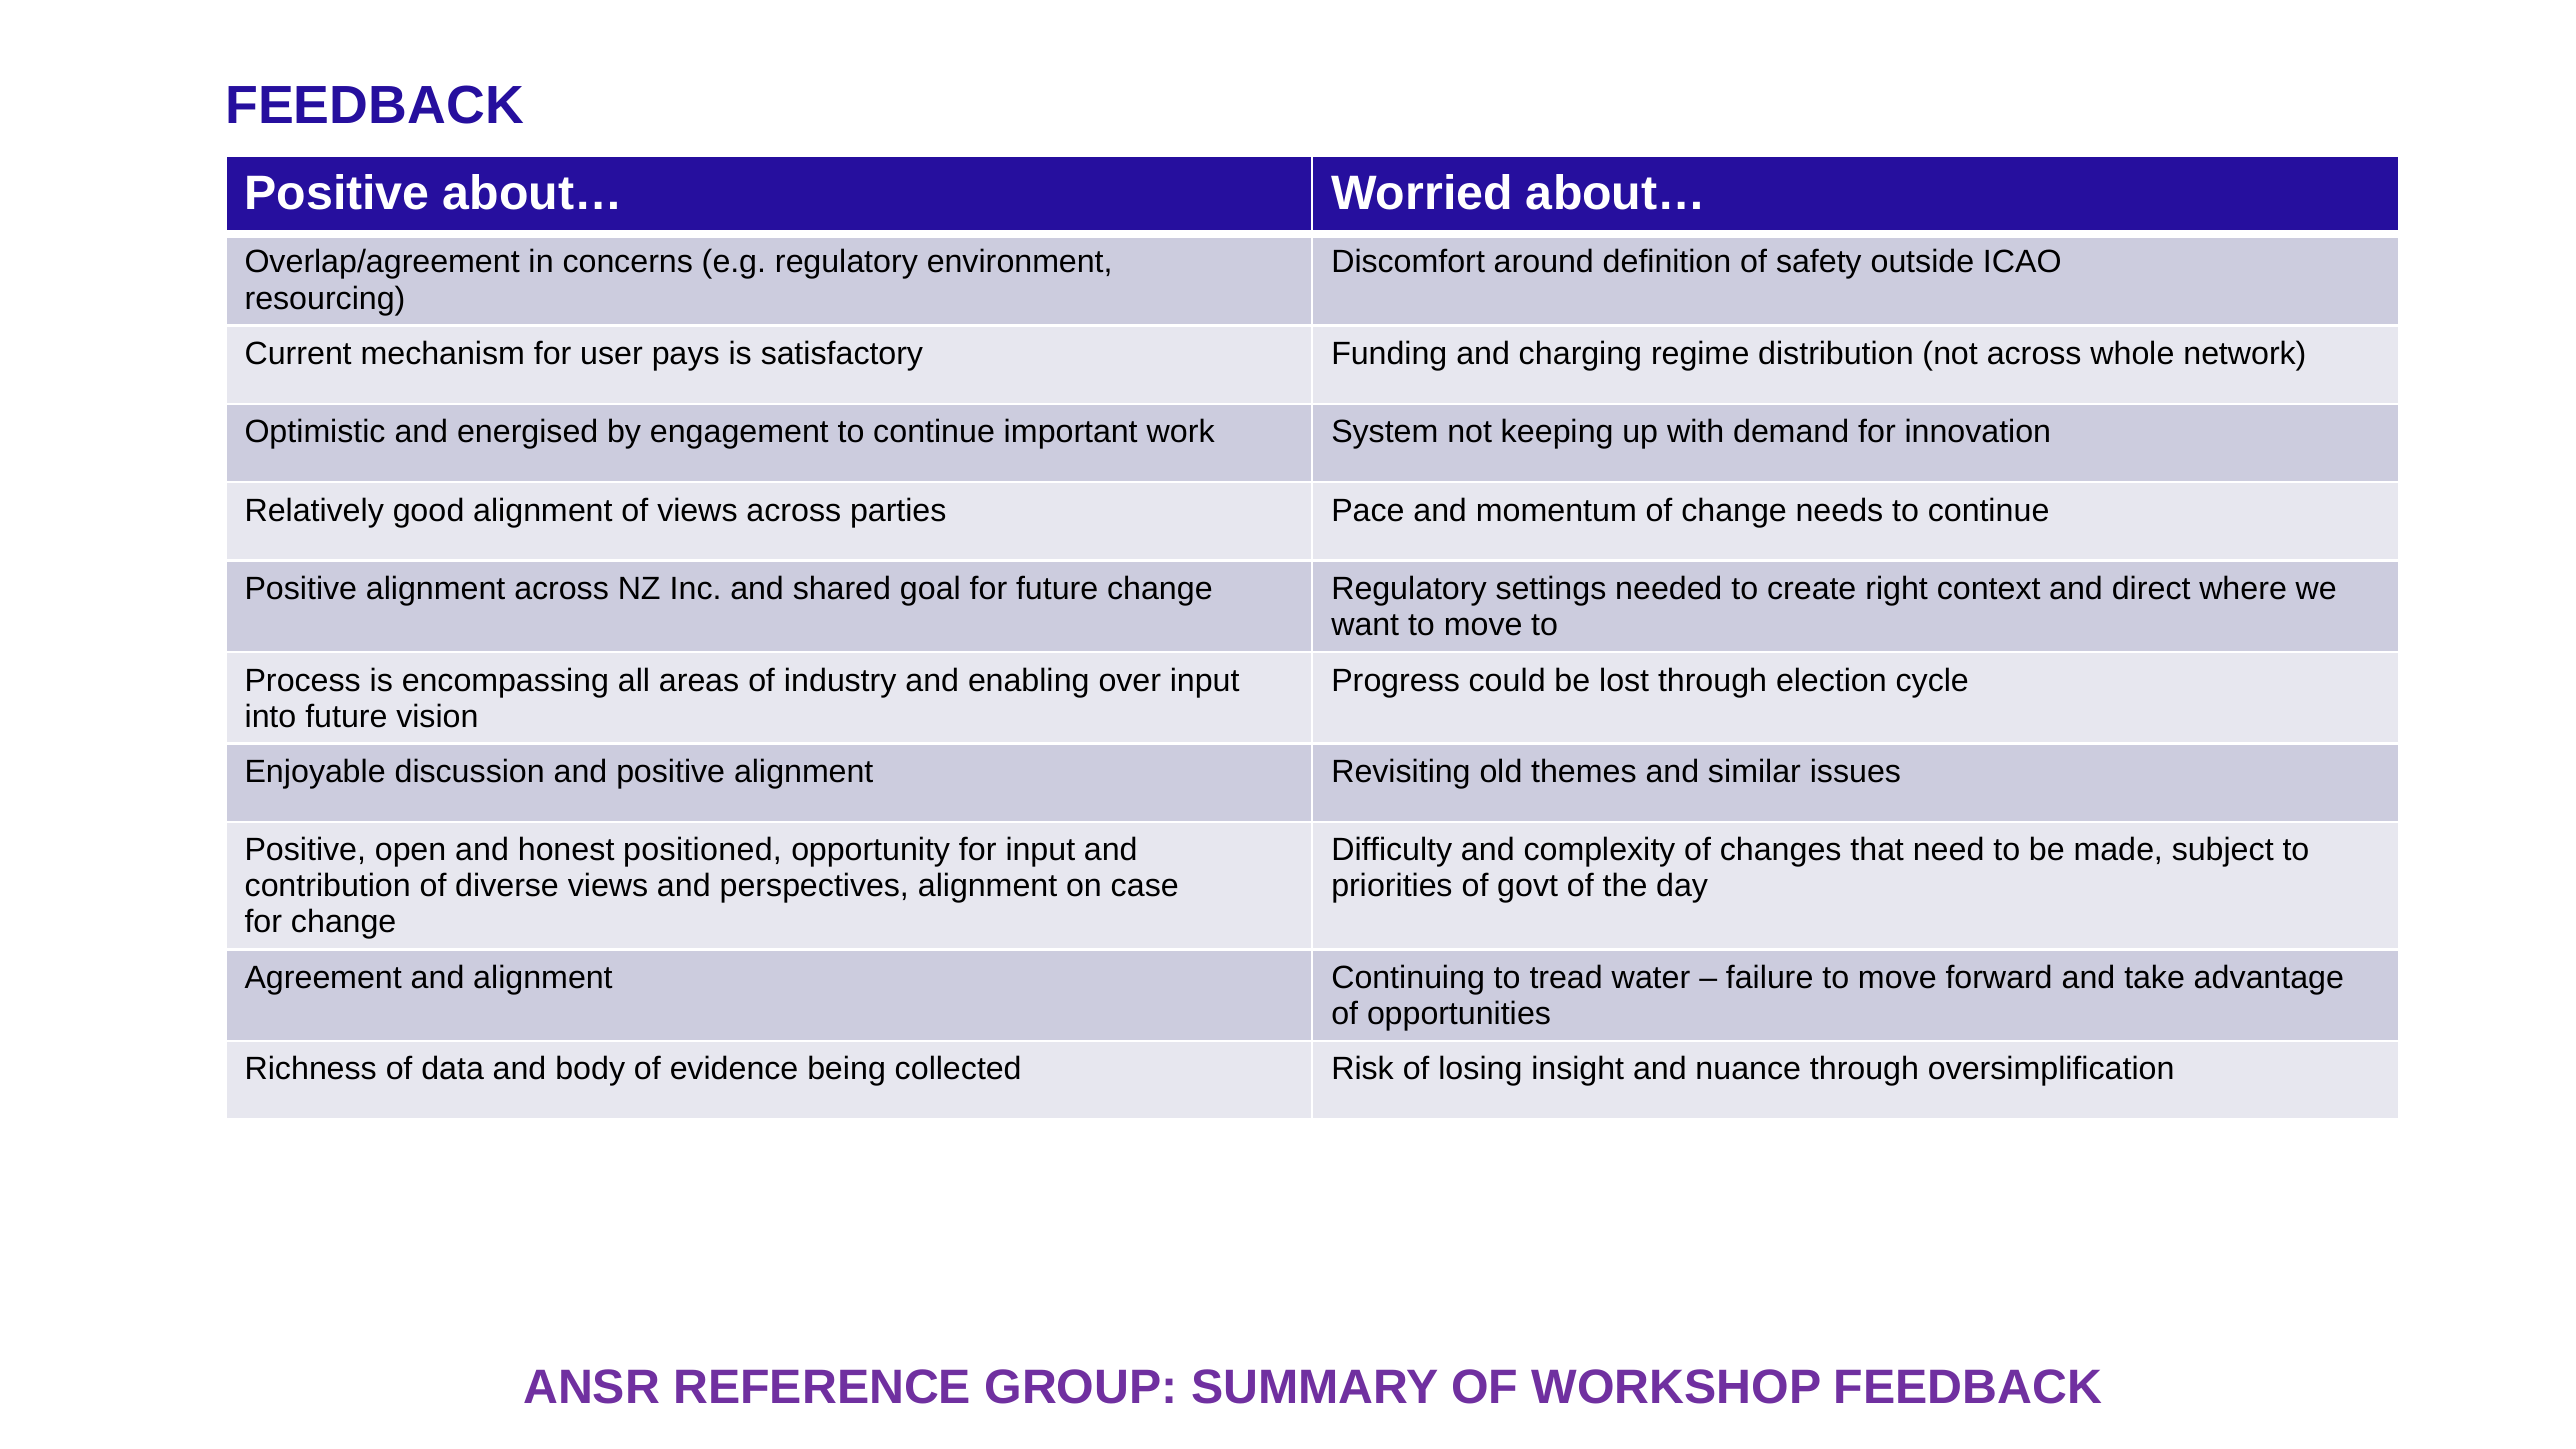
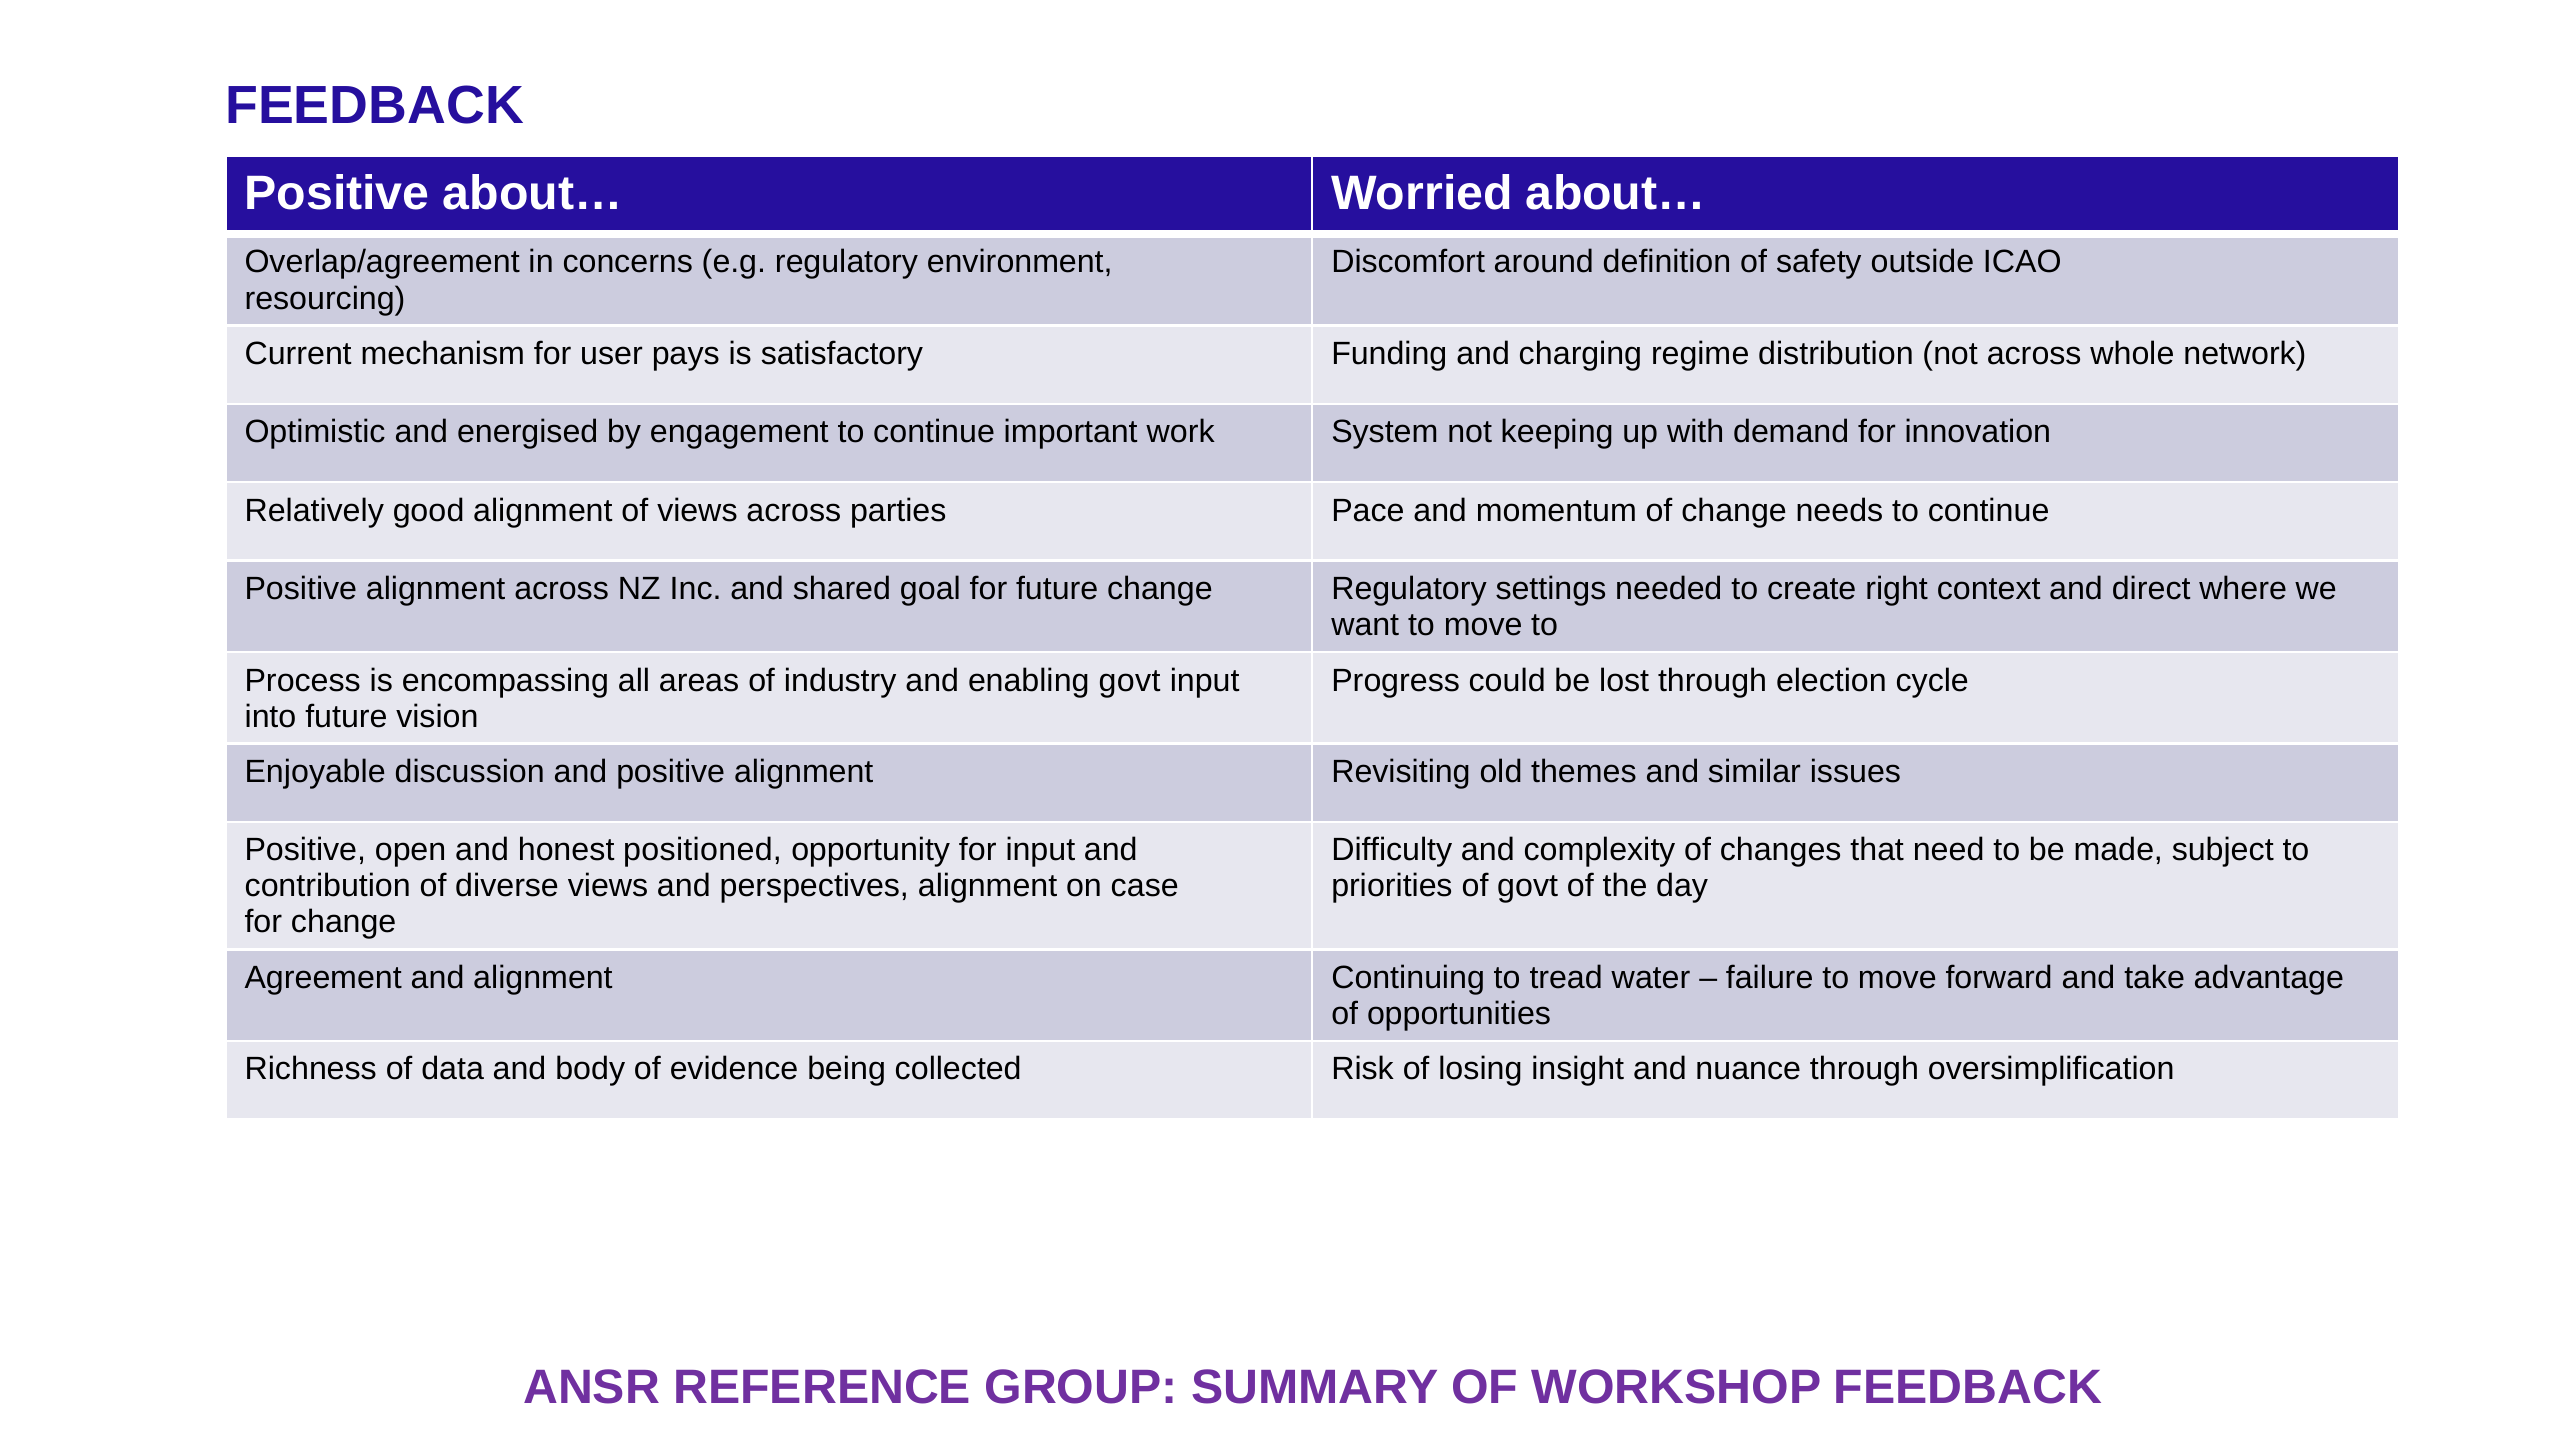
enabling over: over -> govt (1130, 680)
